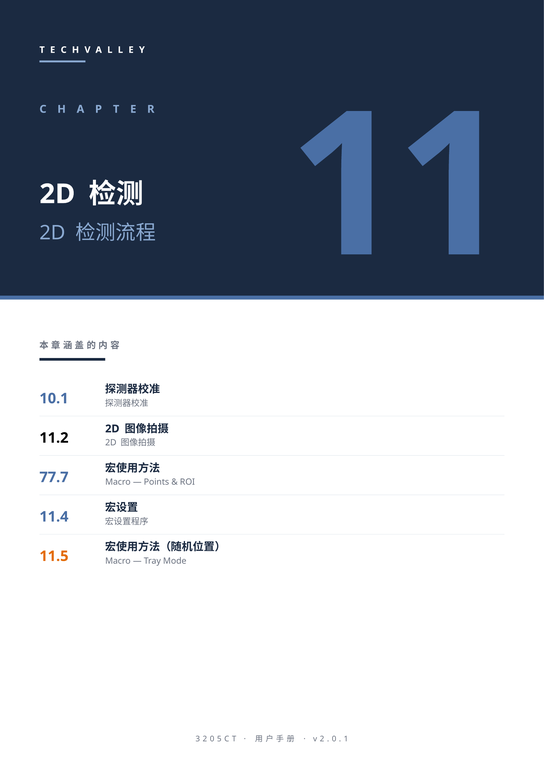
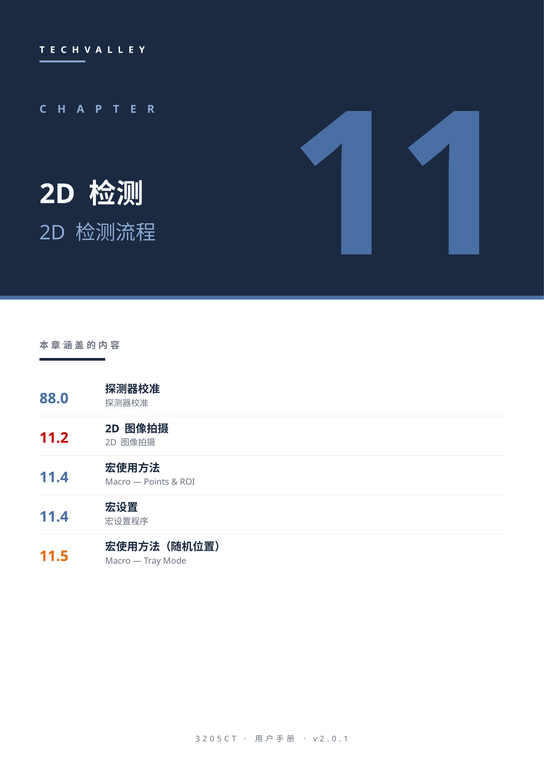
10.1: 10.1 -> 88.0 (54, 399)
11.2 colour: black -> red (54, 438)
77.7: 77.7 -> 11.4 (54, 478)
